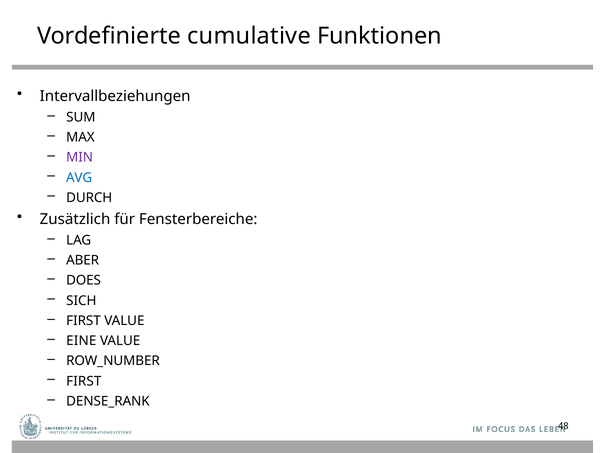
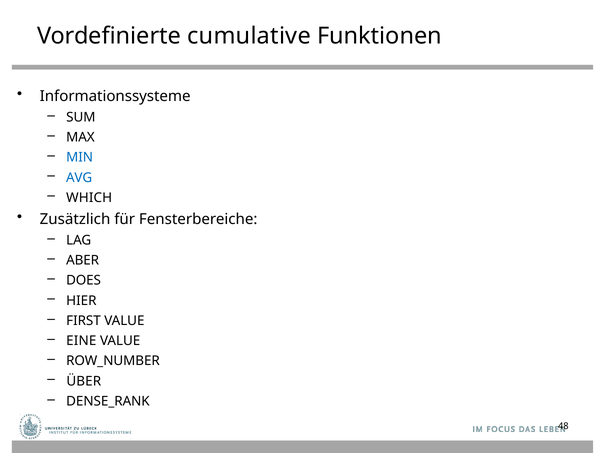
Intervallbeziehungen: Intervallbeziehungen -> Informationssysteme (115, 96)
MIN colour: purple -> blue (80, 158)
DURCH: DURCH -> WHICH (89, 198)
SICH: SICH -> HIER (81, 301)
FIRST: FIRST -> ÜBER (84, 382)
